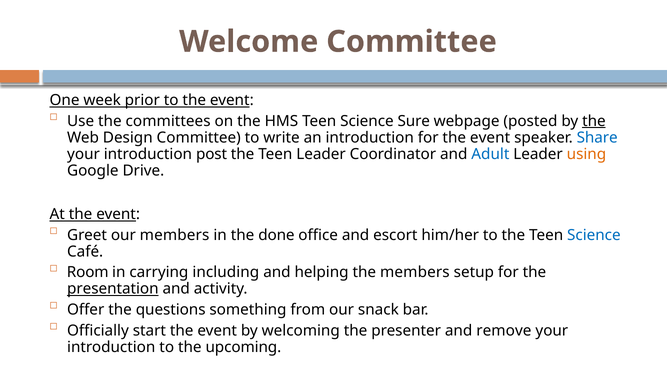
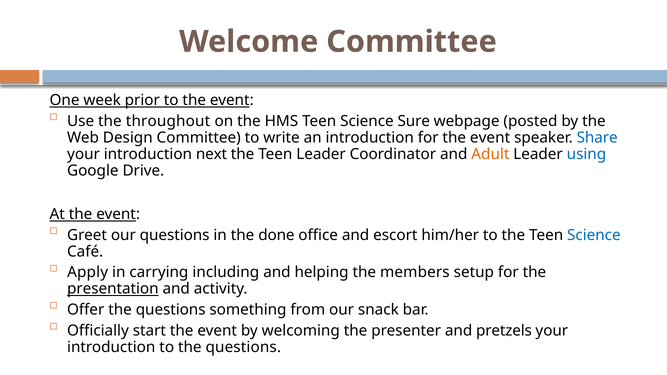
committees: committees -> throughout (168, 121)
the underline: present -> none (594, 121)
post: post -> next (212, 154)
Adult colour: blue -> orange (490, 154)
using colour: orange -> blue (586, 154)
our members: members -> questions (175, 235)
Room: Room -> Apply (88, 272)
remove: remove -> pretzels (504, 331)
to the upcoming: upcoming -> questions (243, 347)
